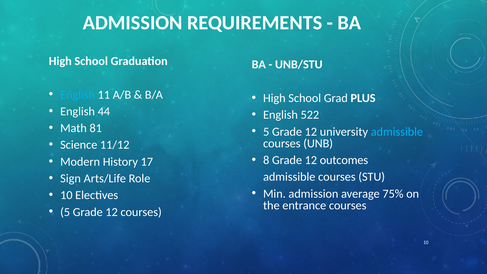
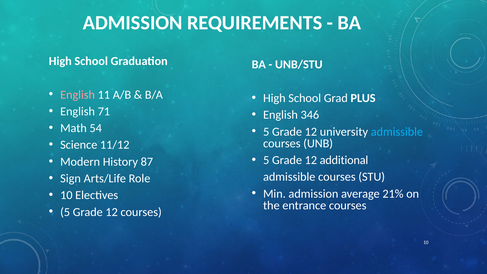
English colour: light blue -> pink (78, 95)
44: 44 -> 71 (104, 111)
522: 522 -> 346 (310, 115)
81: 81 -> 54 (96, 128)
8: 8 -> 5 (266, 160)
outcomes: outcomes -> additional (344, 160)
17: 17 -> 87 (147, 162)
75%: 75% -> 21% (393, 194)
